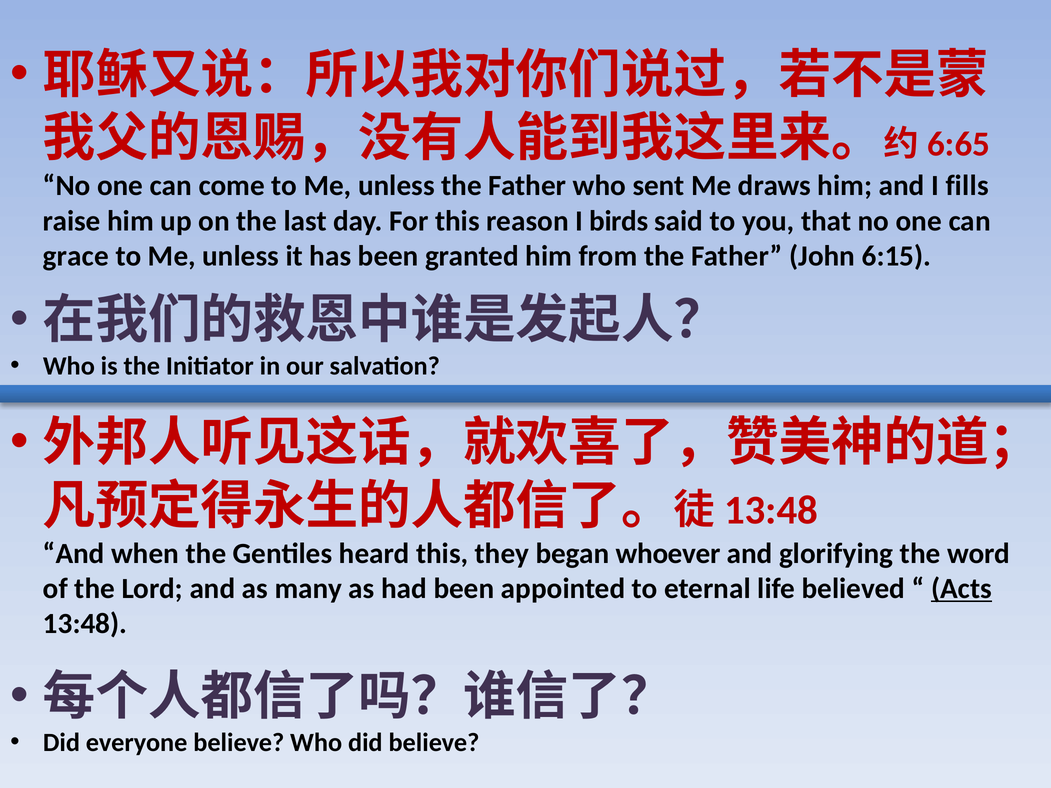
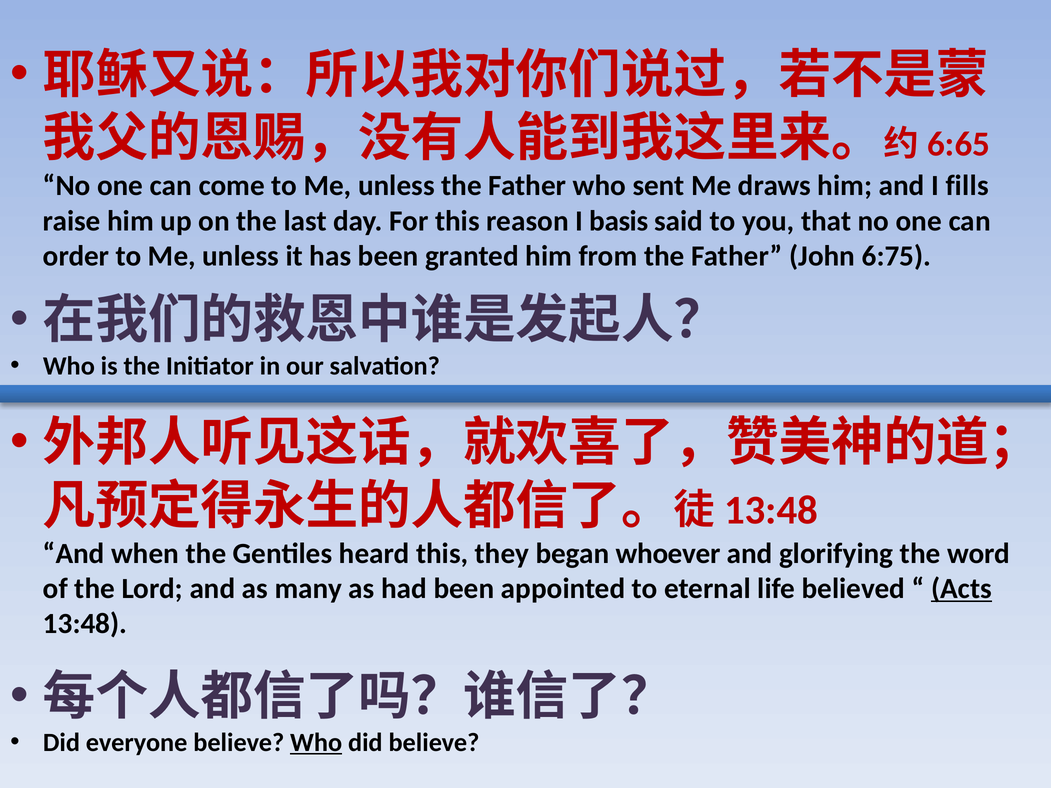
birds: birds -> basis (619, 221)
grace: grace -> order (76, 256)
6:15: 6:15 -> 6:75 (897, 256)
Who underline: none -> present (316, 743)
